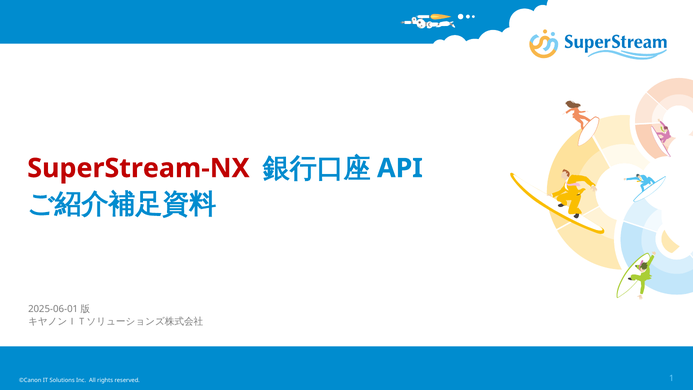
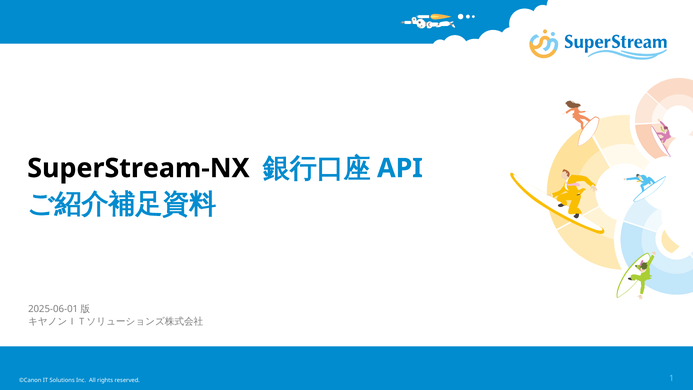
SuperStream-NX colour: red -> black (138, 168)
